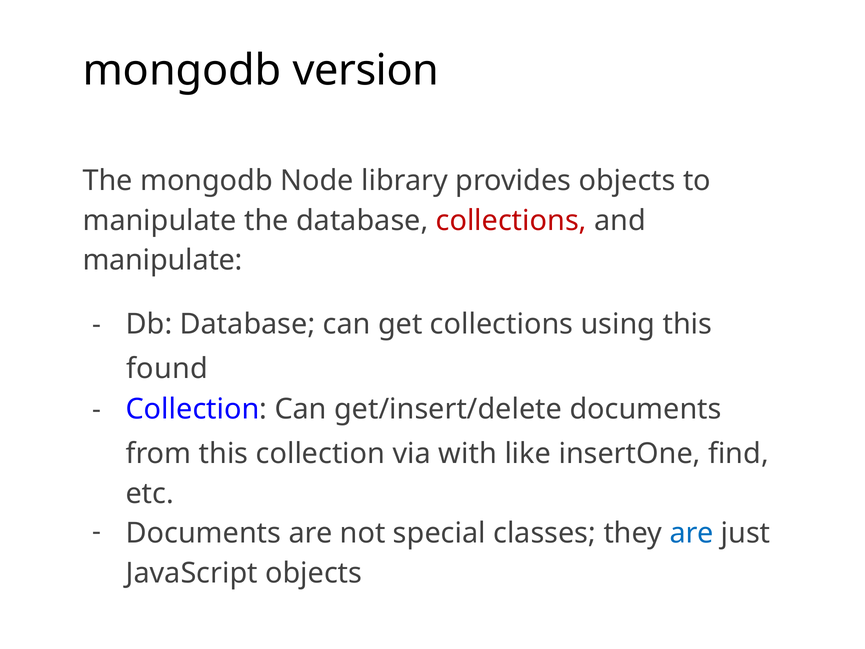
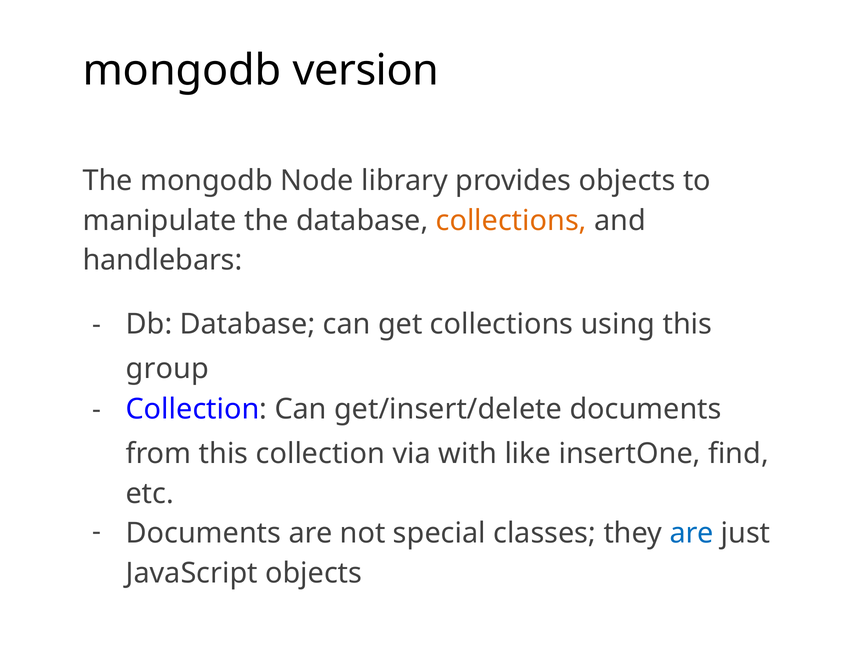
collections colour: red -> orange (511, 220)
manipulate: manipulate -> handlebars (162, 260)
found: found -> group (167, 368)
